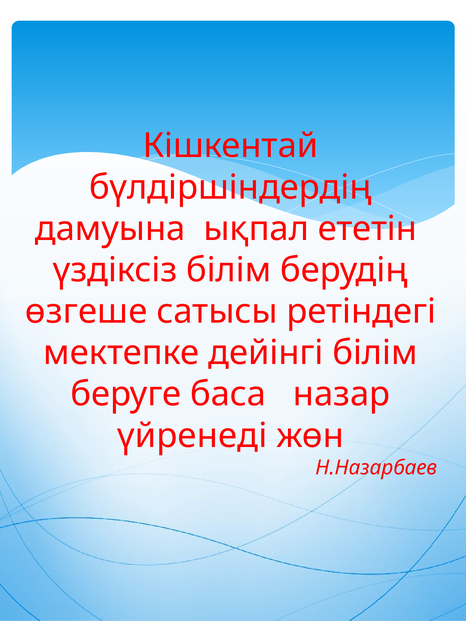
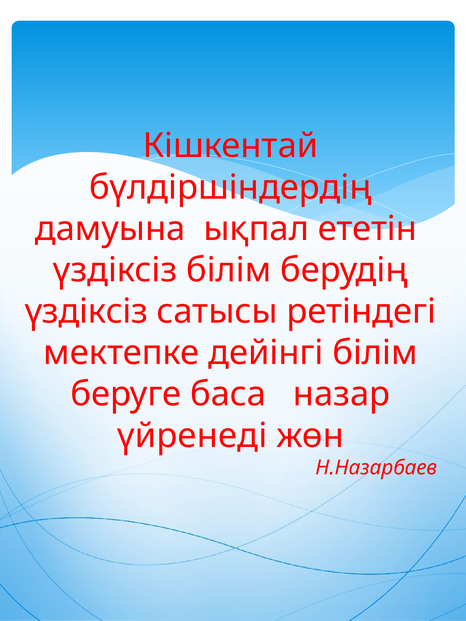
өзгеше: өзгеше -> үздіксіз (86, 312)
